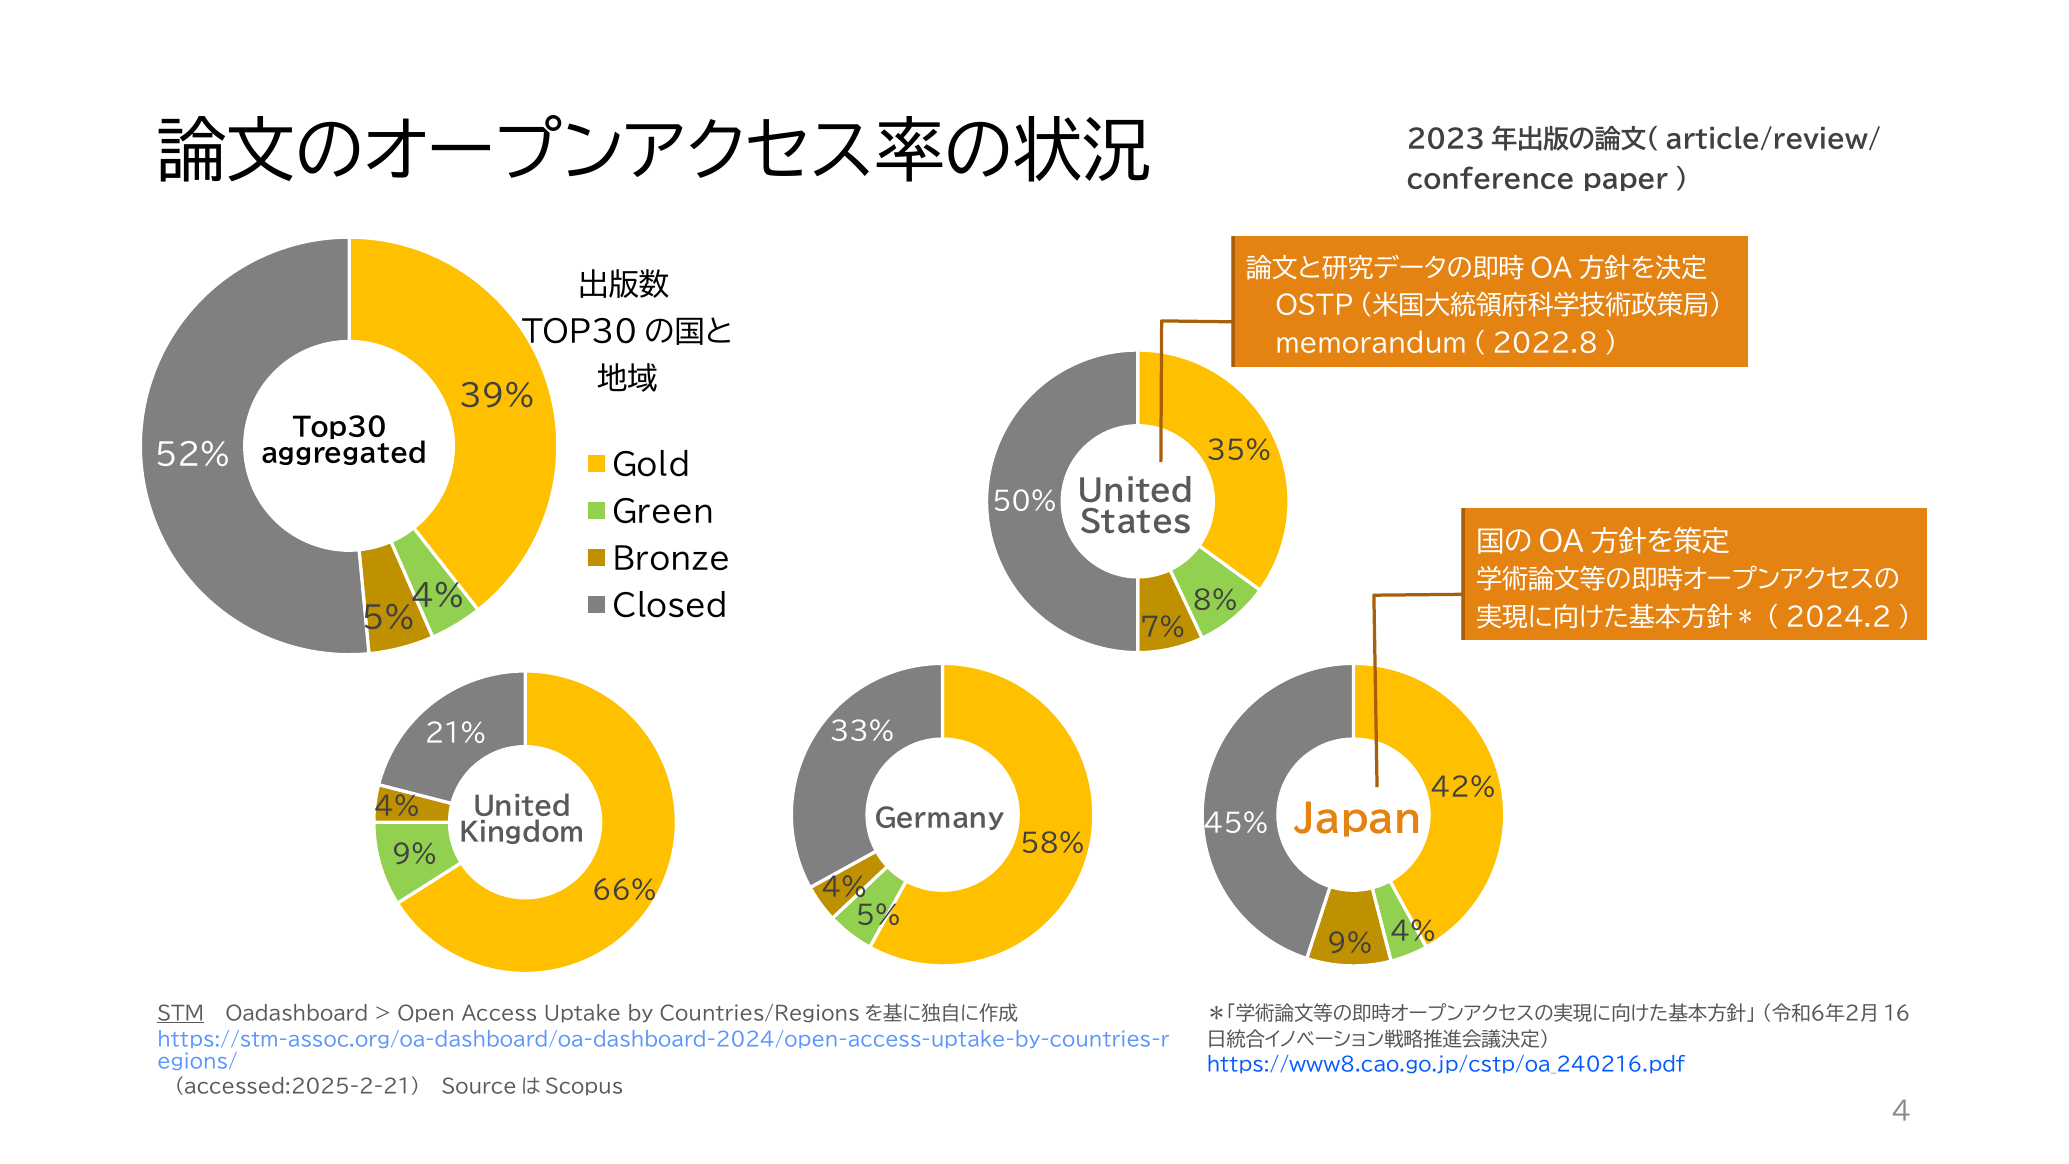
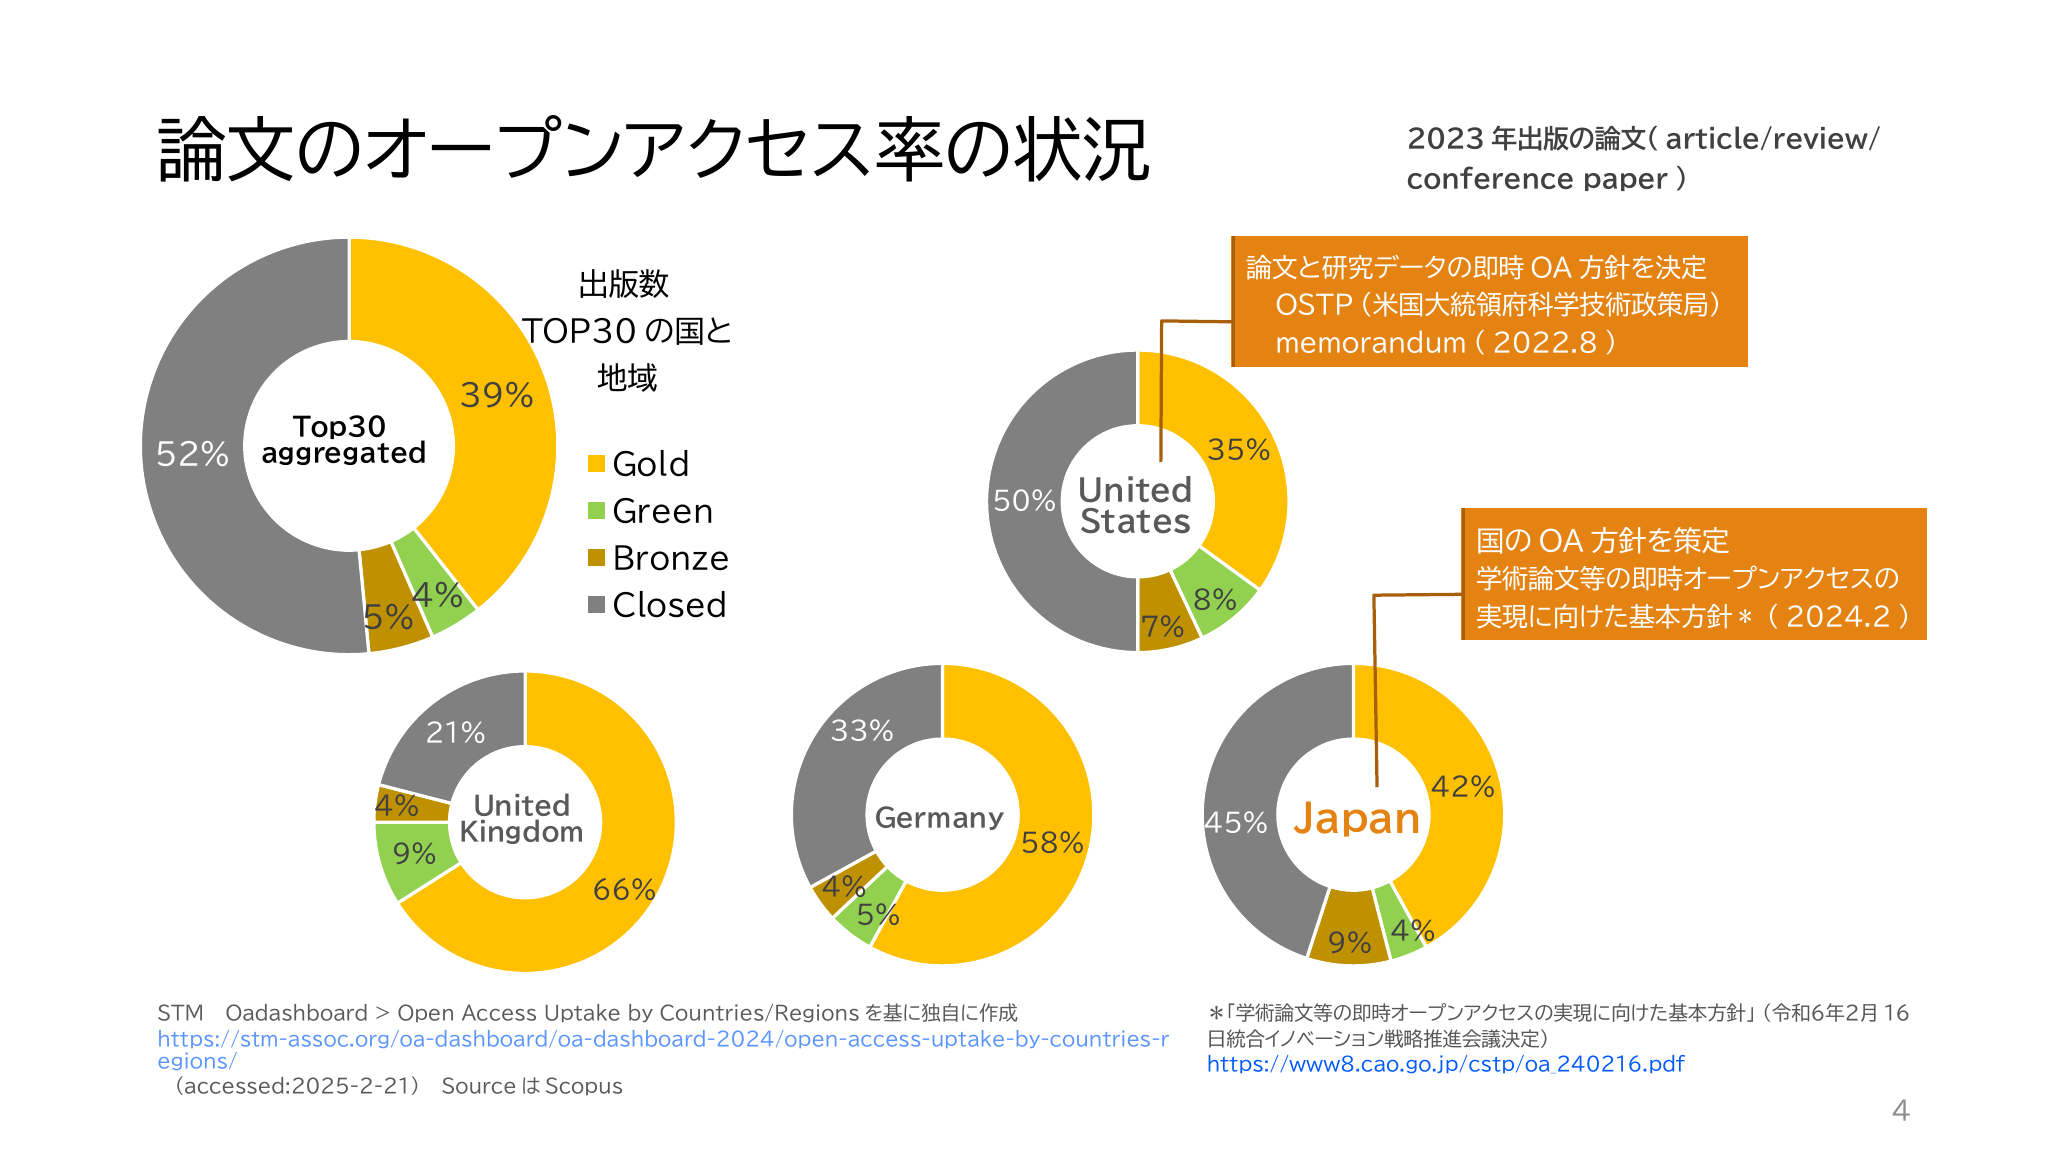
STM underline: present -> none (181, 1014)
